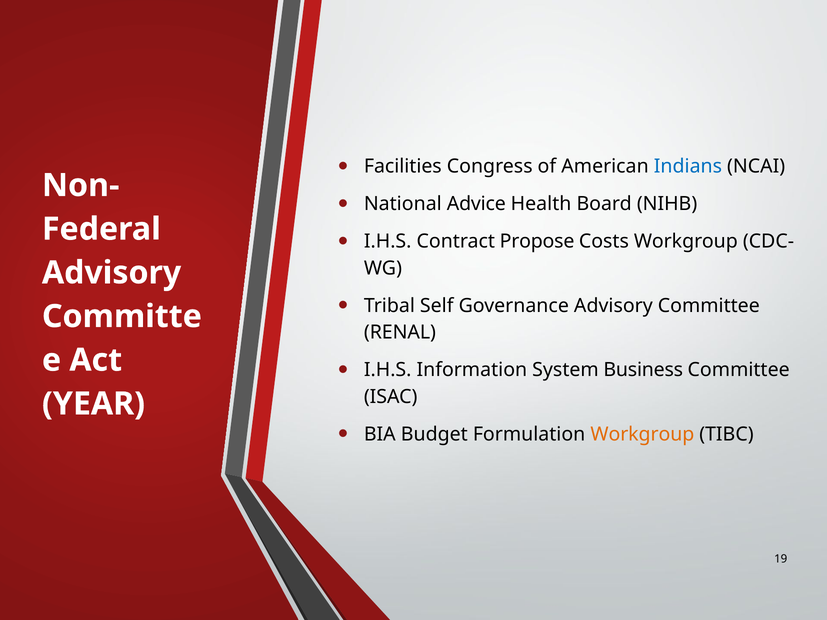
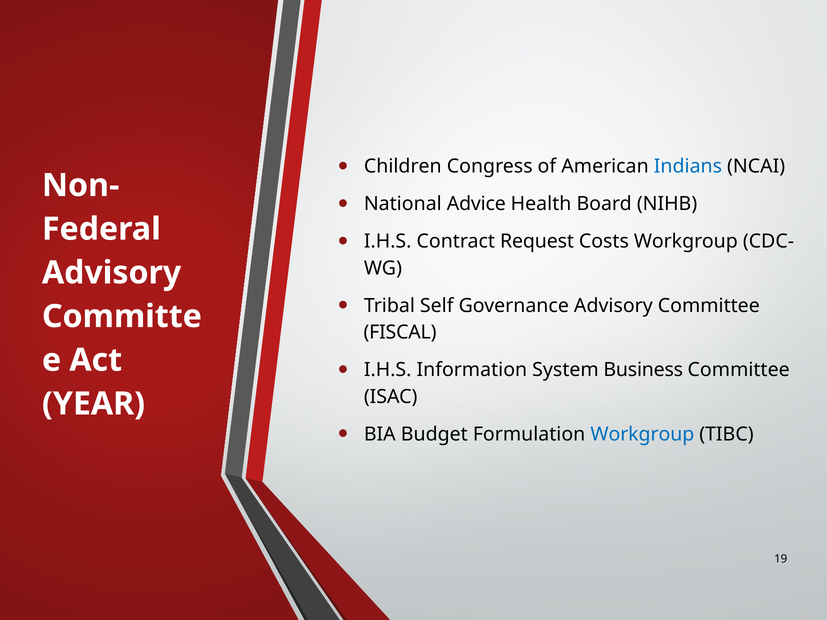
Facilities: Facilities -> Children (403, 167)
Propose: Propose -> Request (537, 242)
RENAL: RENAL -> FISCAL (400, 333)
Workgroup colour: orange -> blue (642, 434)
